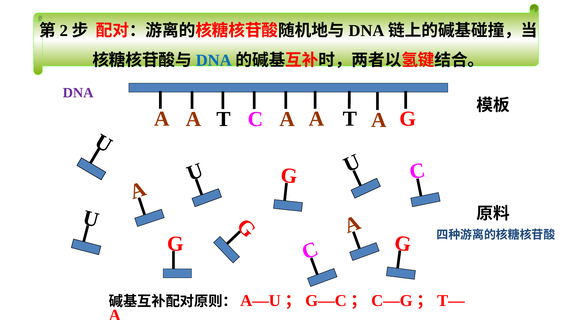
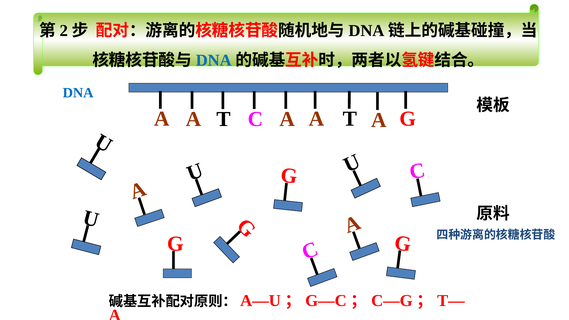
DNA colour: purple -> blue (78, 93)
